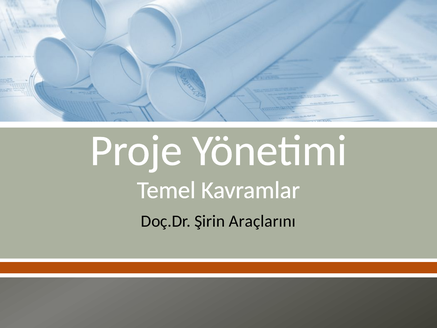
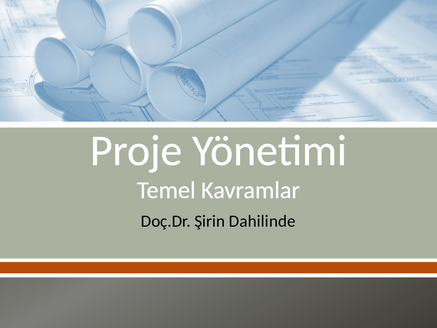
Araçlarını: Araçlarını -> Dahilinde (262, 221)
